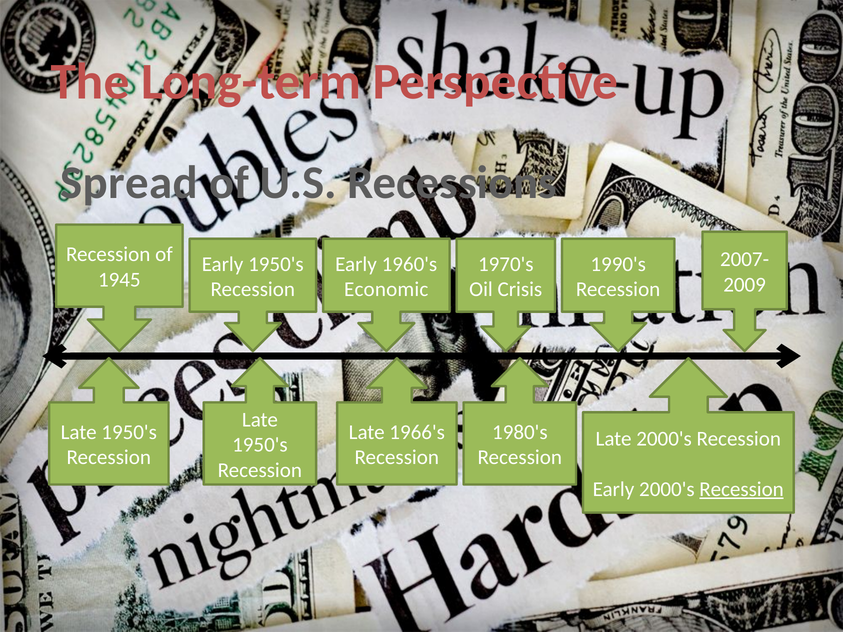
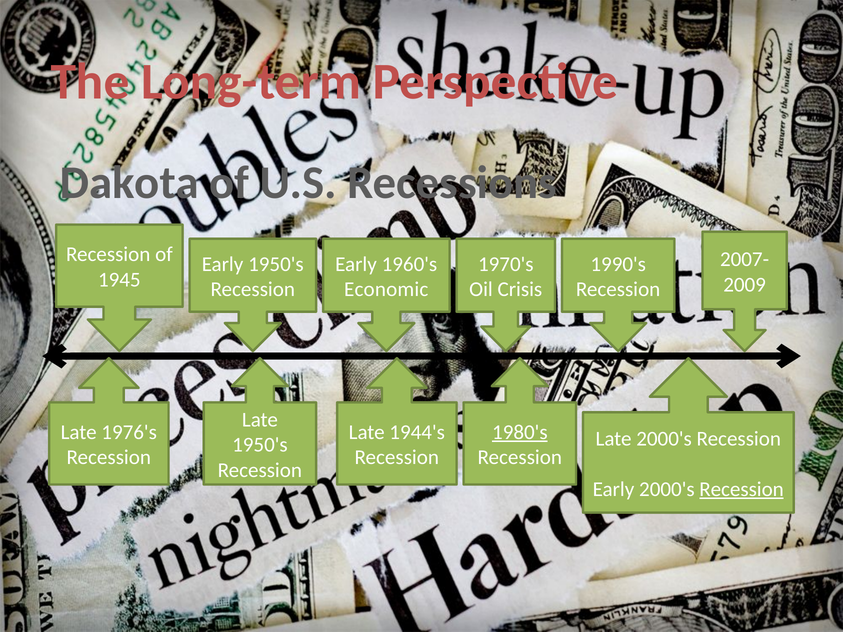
Spread: Spread -> Dakota (129, 183)
1950's: 1950's -> 1976's (129, 432)
1966's: 1966's -> 1944's (417, 432)
1980's underline: none -> present (520, 432)
